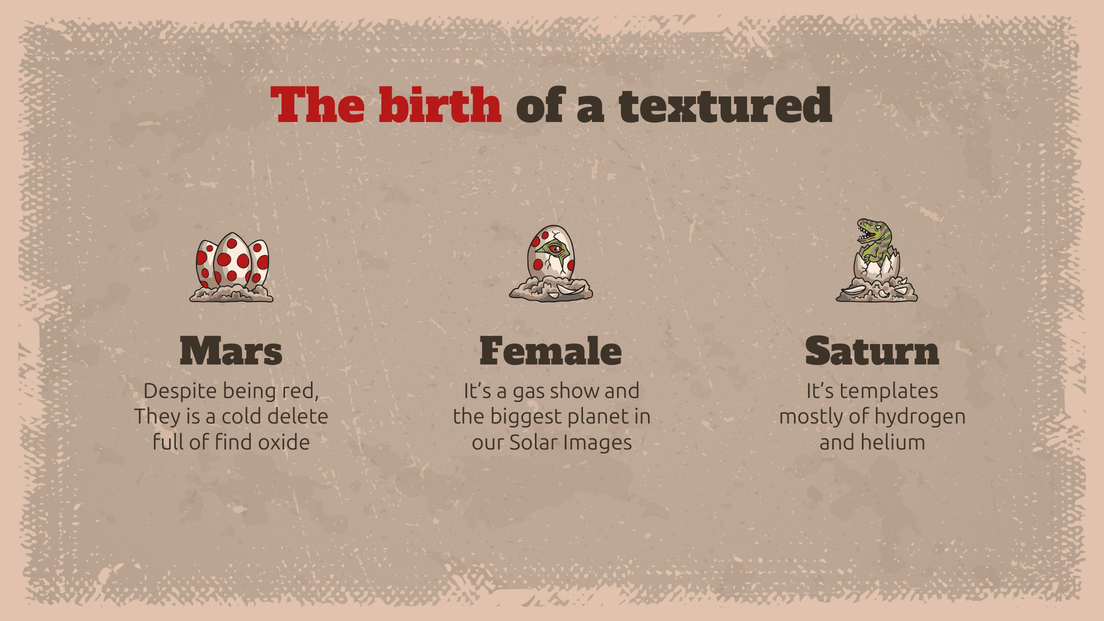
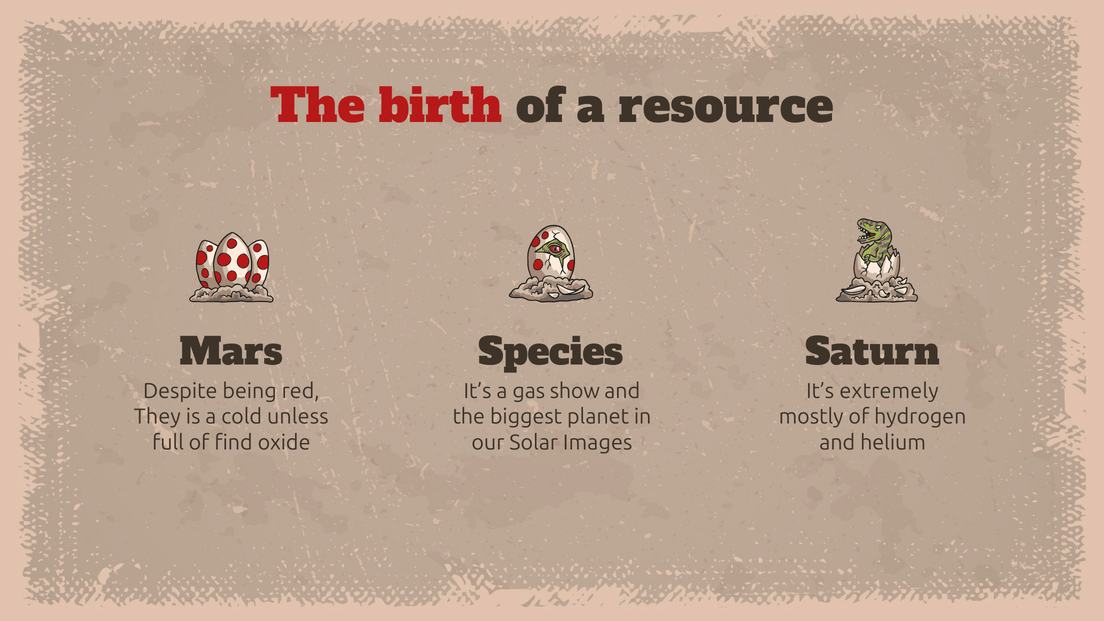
textured: textured -> resource (726, 107)
Female: Female -> Species (551, 353)
templates: templates -> extremely (889, 391)
delete: delete -> unless (298, 417)
